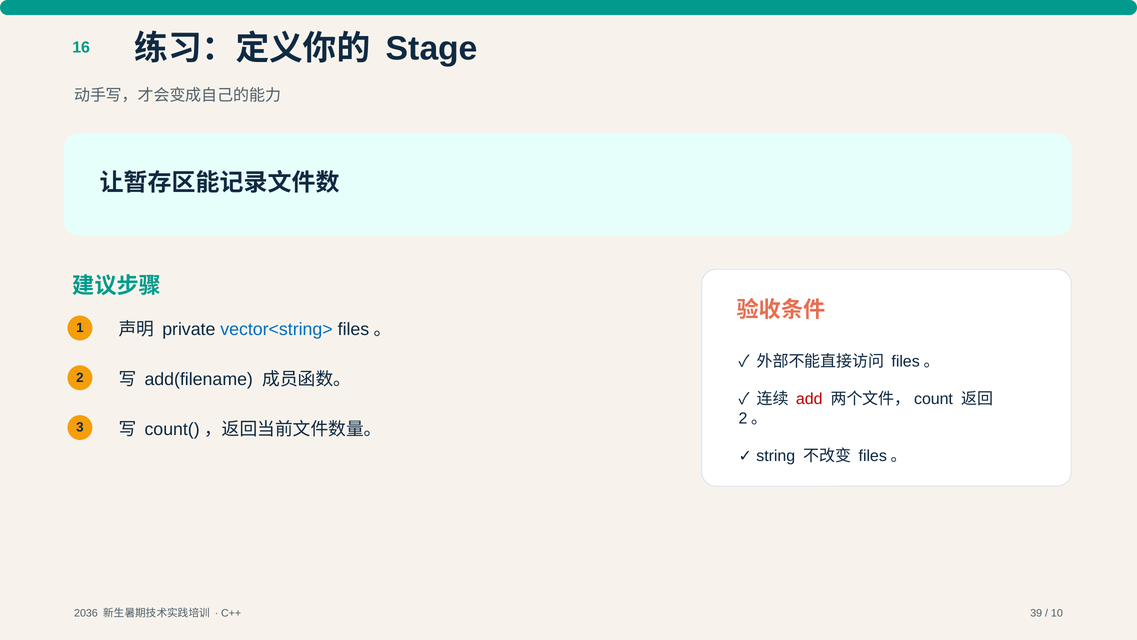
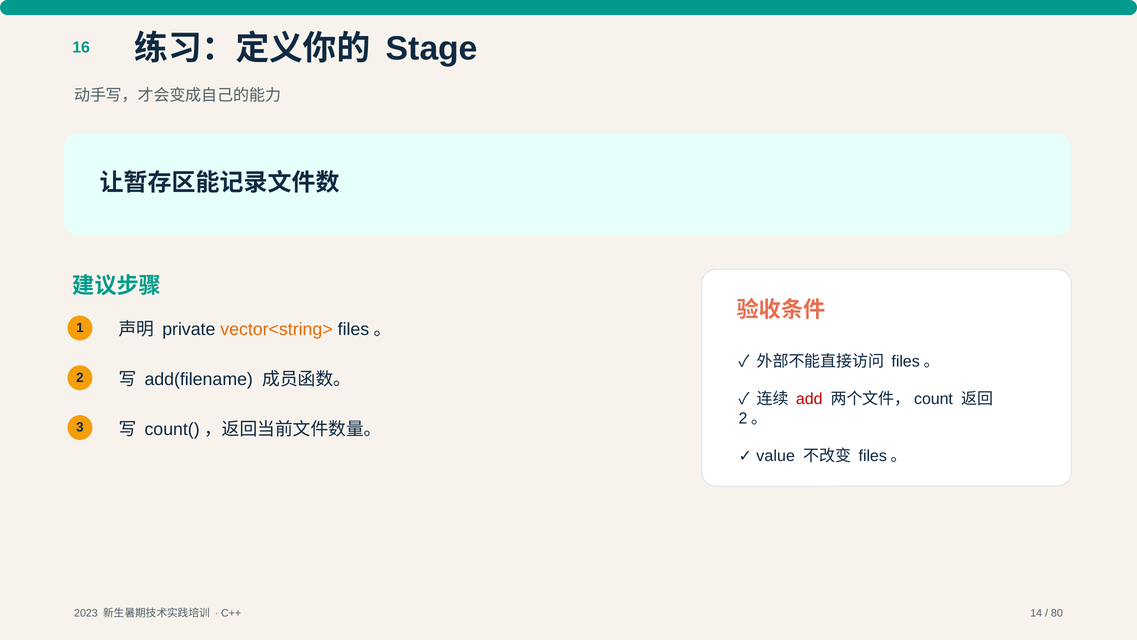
vector<string> colour: blue -> orange (277, 329)
string: string -> value (776, 455)
2036: 2036 -> 2023 (86, 613)
39: 39 -> 14 (1036, 613)
10: 10 -> 80 (1057, 613)
